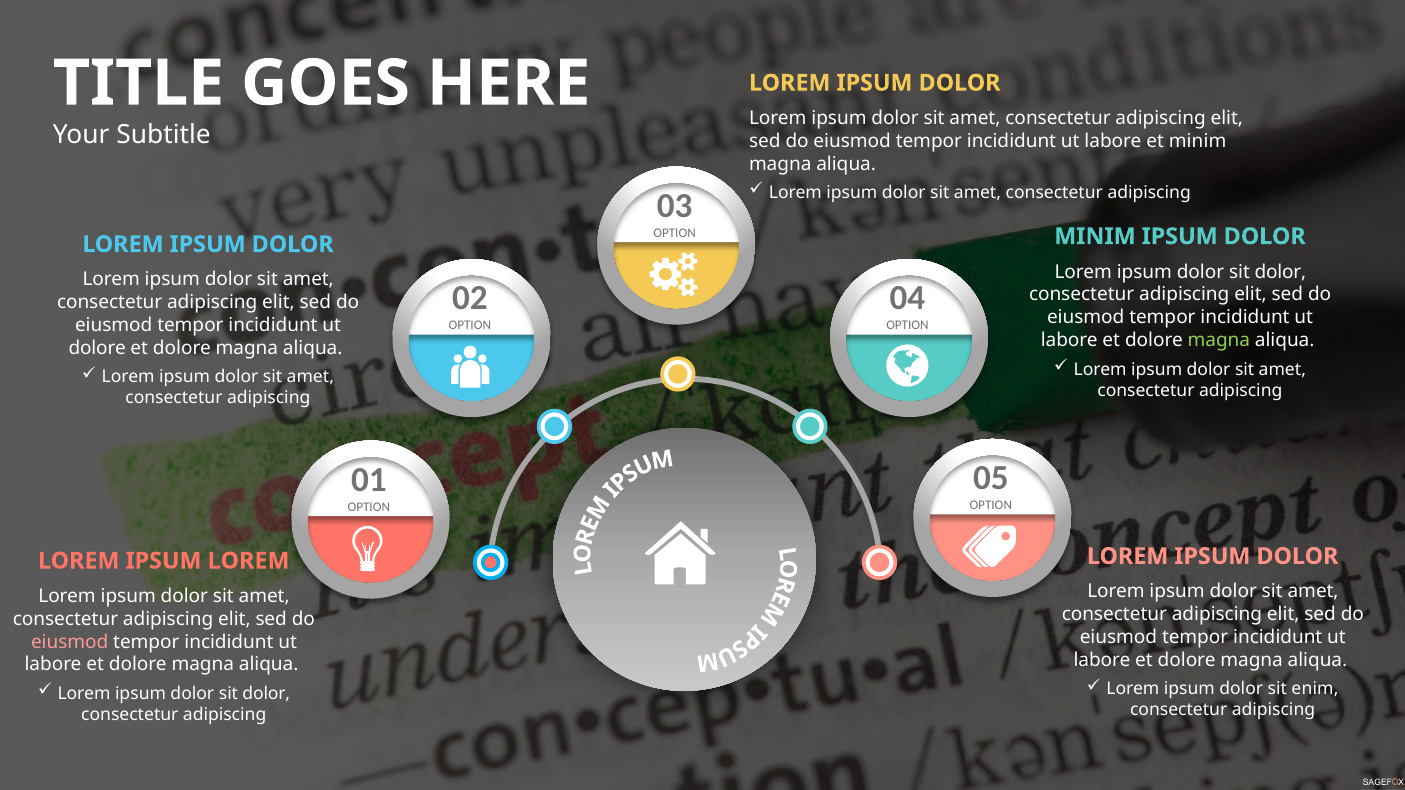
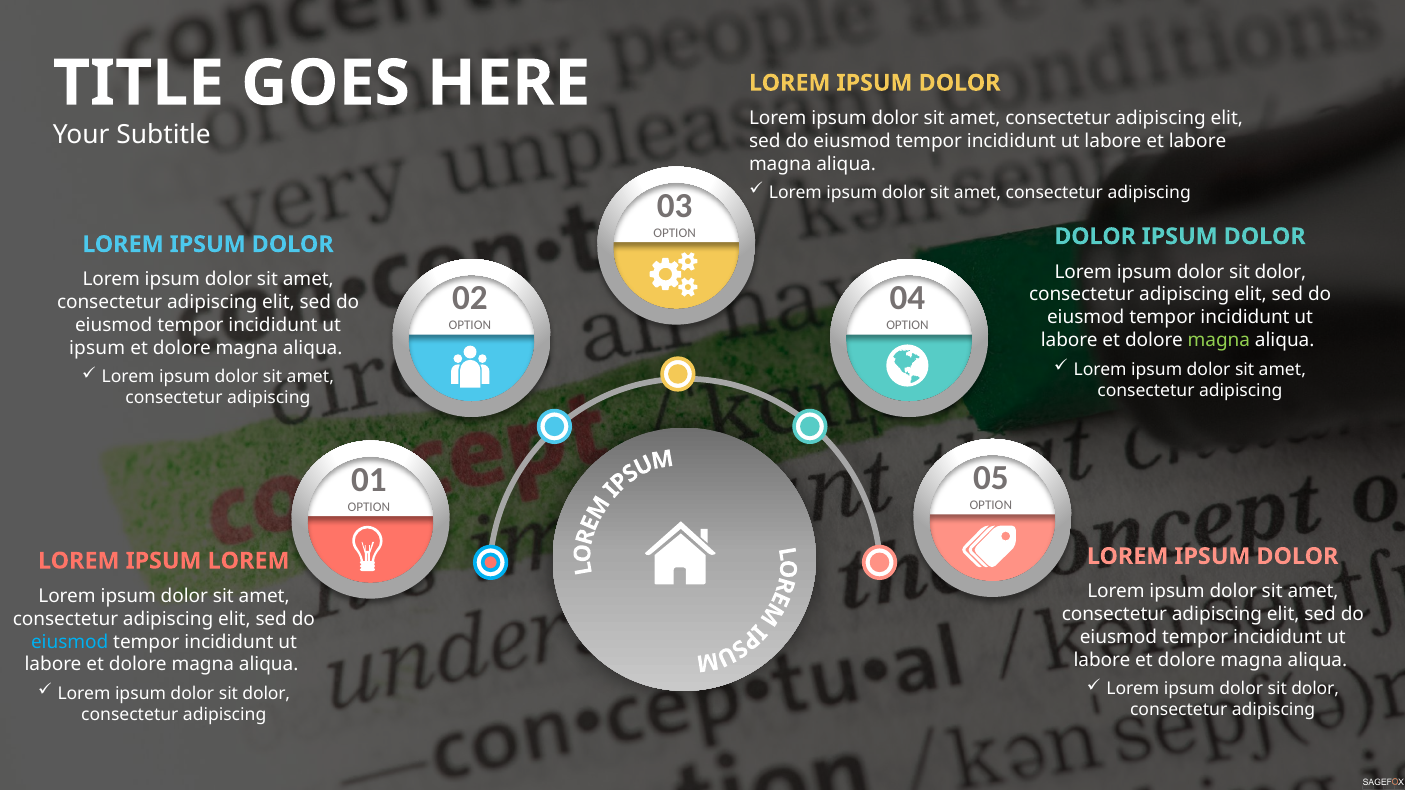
et minim: minim -> labore (1198, 141)
MINIM: MINIM -> DOLOR (1095, 237)
dolore: dolore -> ipsum (97, 348)
eiusmod colour: pink -> light blue (70, 642)
enim: enim -> dolor (1315, 689)
